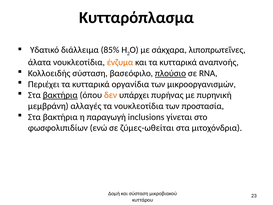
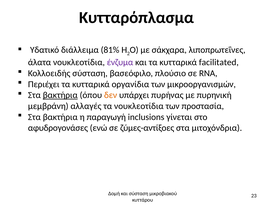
85%: 85% -> 81% (110, 50)
ένζυμα colour: orange -> purple (120, 62)
αναπνοής: αναπνοής -> facilitated (219, 62)
πλούσιο underline: present -> none (170, 73)
φωσφολιπιδίων: φωσφολιπιδίων -> αφυδρογονάσες (58, 128)
ζύμες-ωθείται: ζύμες-ωθείται -> ζύμες-αντίξοες (147, 128)
